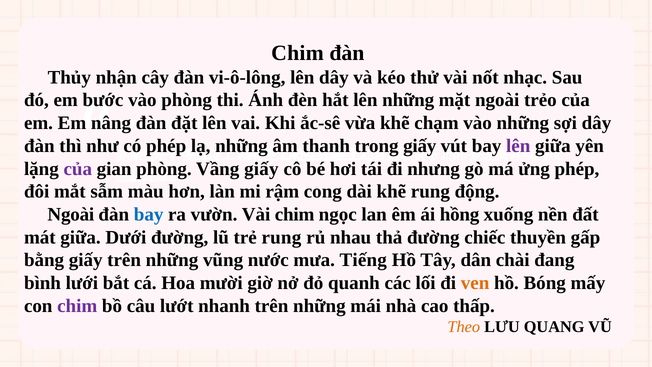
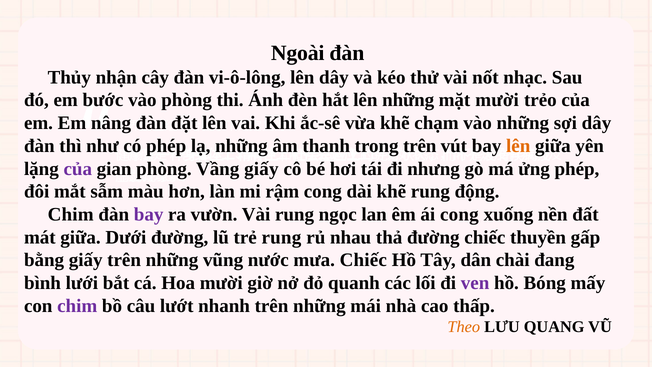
Chim: Chim -> Ngoài (298, 53)
mặt ngoài: ngoài -> mười (497, 100)
trong giấy: giấy -> trên (420, 146)
lên colour: purple -> orange (518, 146)
Ngoài: Ngoài -> Chim (71, 214)
bay colour: blue -> purple (149, 214)
Vài chim: chim -> rung (295, 214)
ái hồng: hồng -> cong (459, 214)
mưa Tiếng: Tiếng -> Chiếc (363, 260)
ven colour: orange -> purple (475, 283)
